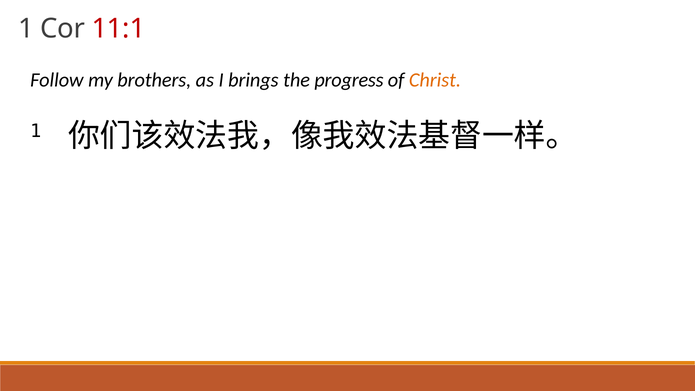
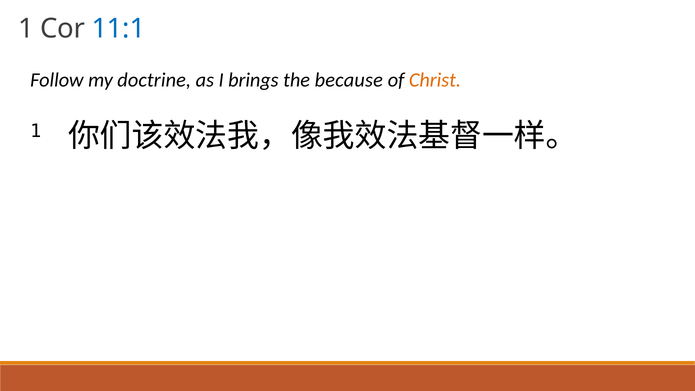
11:1 colour: red -> blue (118, 28)
brothers: brothers -> doctrine (154, 80)
progress: progress -> because (349, 80)
